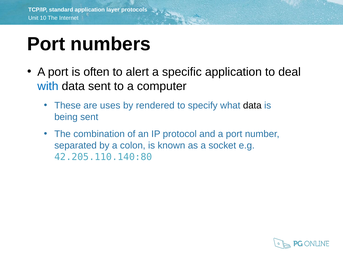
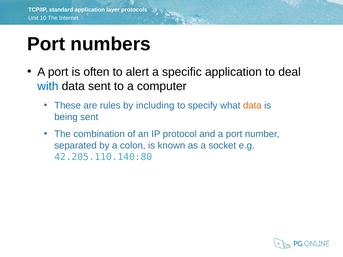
uses: uses -> rules (110, 106)
rendered: rendered -> including (155, 106)
data colour: black -> orange (252, 106)
